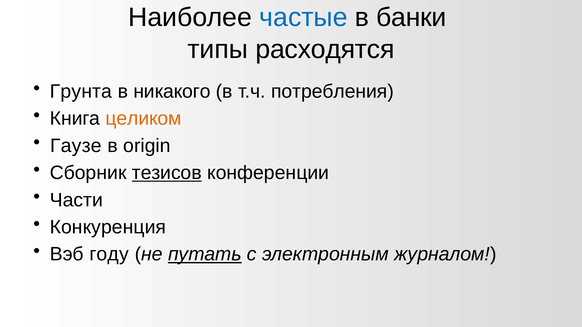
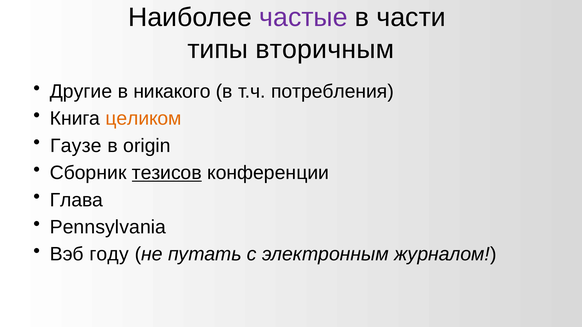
частые colour: blue -> purple (303, 17)
банки: банки -> части (411, 17)
расходятся: расходятся -> вторичным (325, 49)
Грунта: Грунта -> Другие (81, 92)
Части: Части -> Глава (76, 200)
Конкуренция: Конкуренция -> Pennsylvania (108, 227)
путать underline: present -> none (205, 255)
